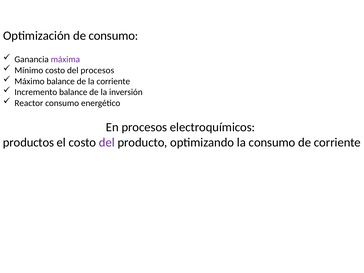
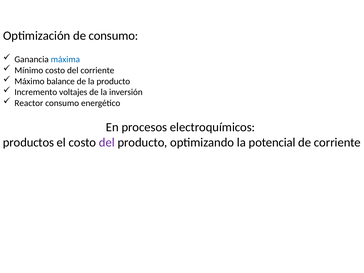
máxima colour: purple -> blue (65, 59)
del procesos: procesos -> corriente (97, 70)
la corriente: corriente -> producto (113, 81)
Incremento balance: balance -> voltajes (73, 92)
la consumo: consumo -> potencial (272, 142)
